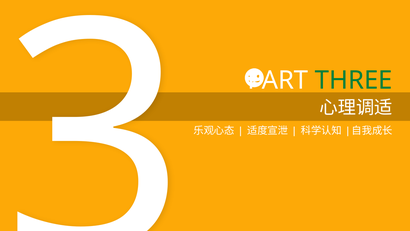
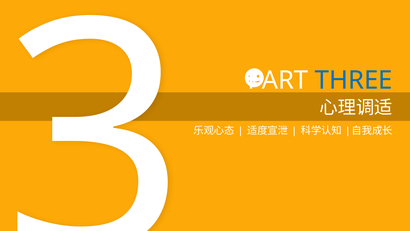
THREE colour: green -> blue (354, 80)
